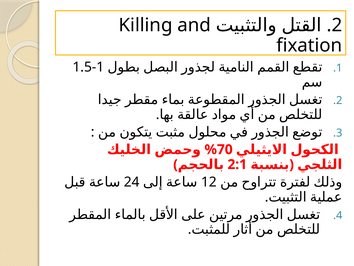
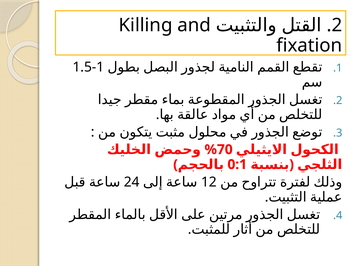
2:1: 2:1 -> 0:1 (237, 164)
